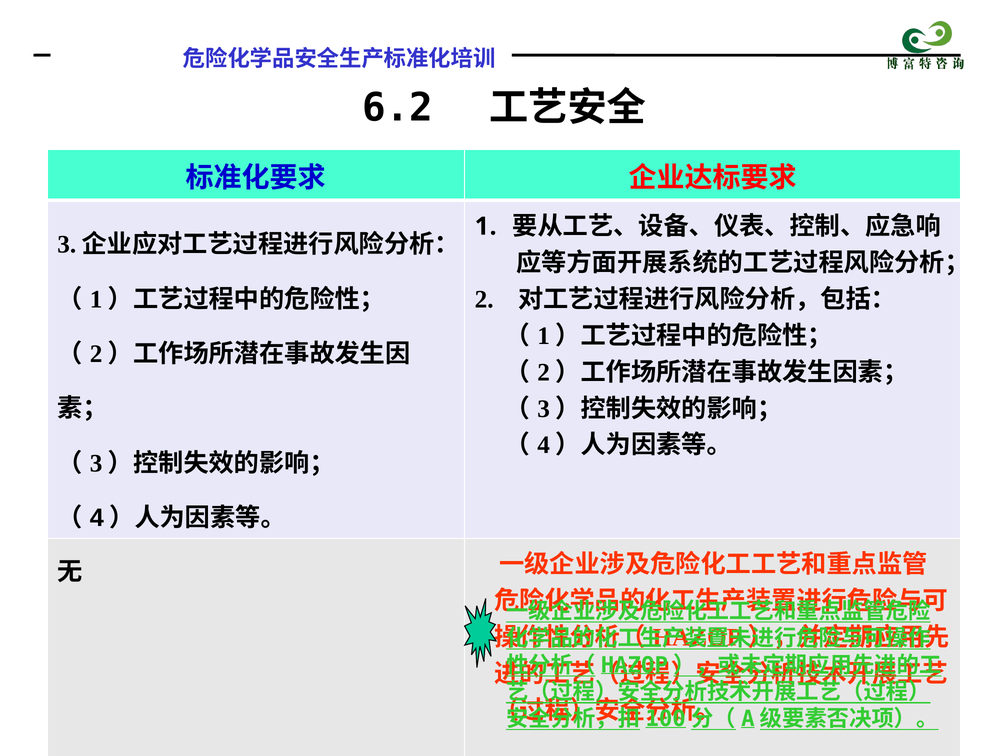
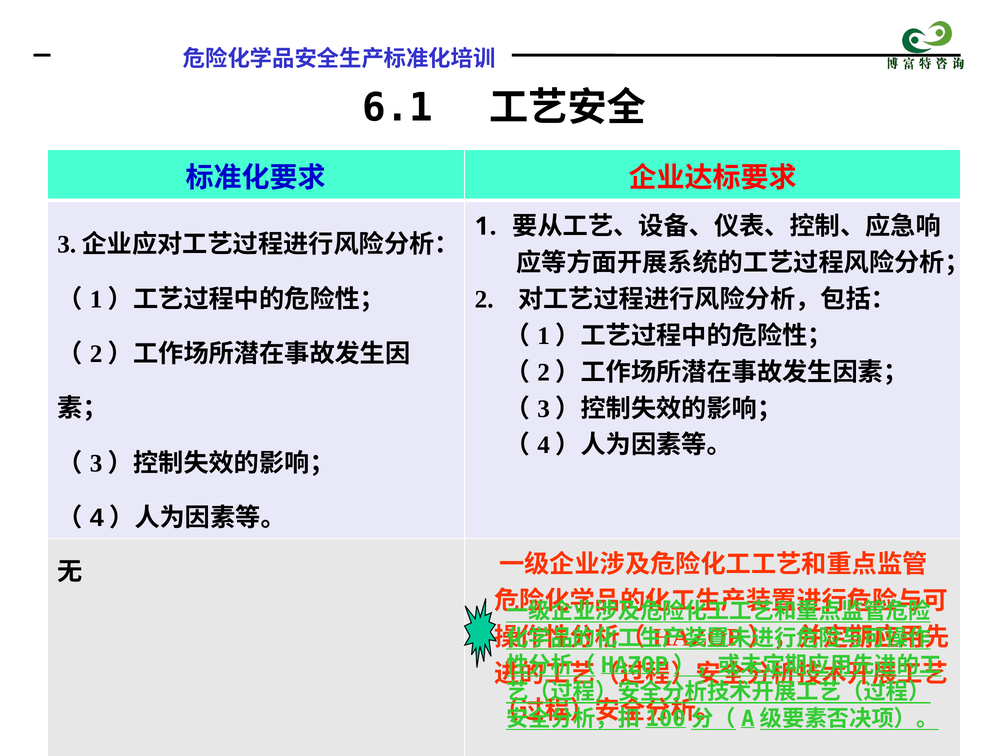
6.2: 6.2 -> 6.1 (397, 108)
